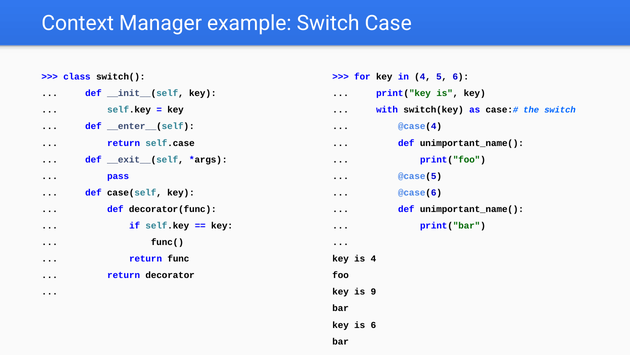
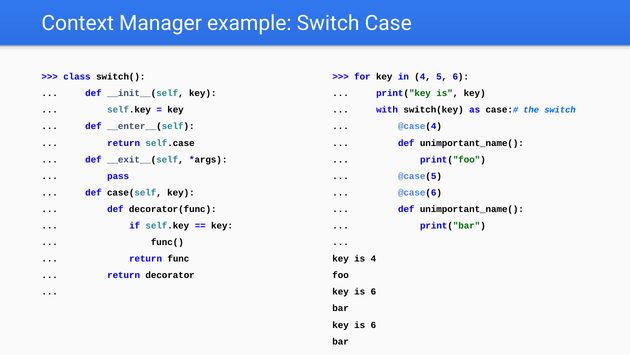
9: 9 -> 6 (373, 291)
